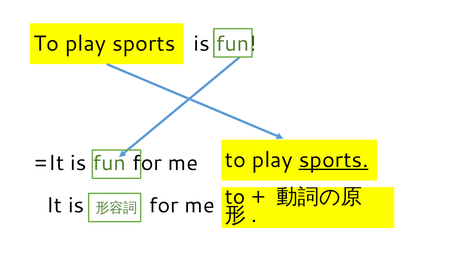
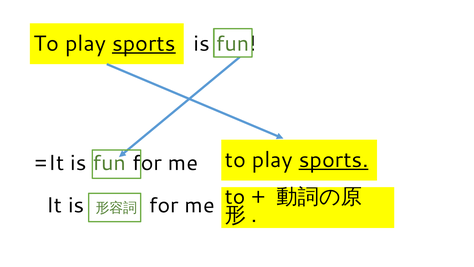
sports underline: none -> present (144, 44)
